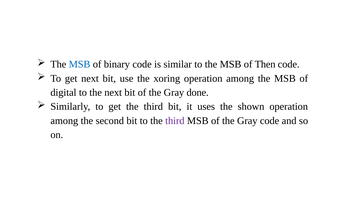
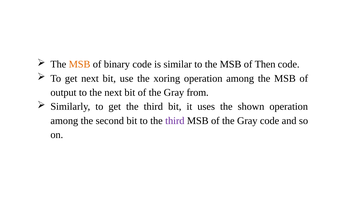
MSB colour: blue -> orange (80, 64)
digital: digital -> output (63, 92)
done: done -> from (198, 92)
